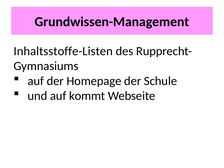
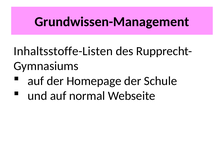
kommt: kommt -> normal (87, 96)
